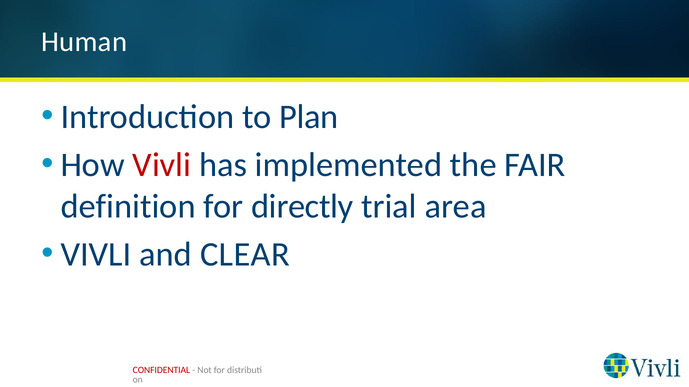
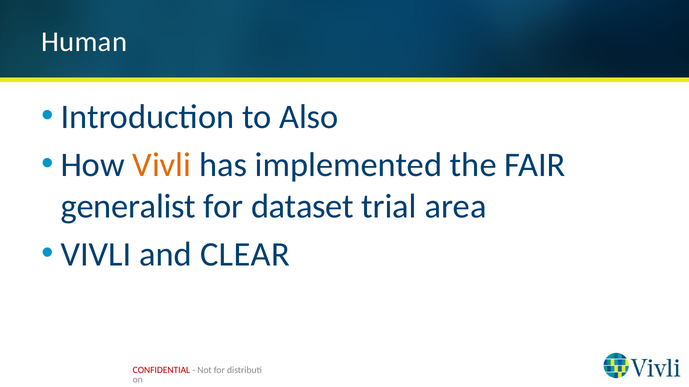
Plan: Plan -> Also (309, 117)
Vivli colour: red -> orange (162, 165)
definition: definition -> generalist (128, 207)
directly: directly -> dataset (302, 207)
